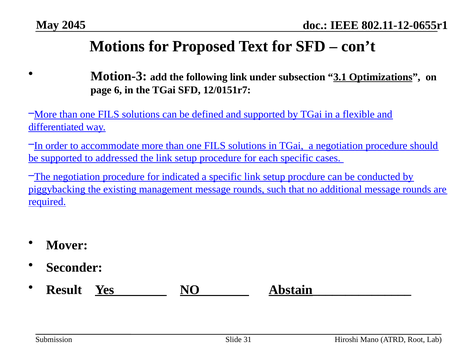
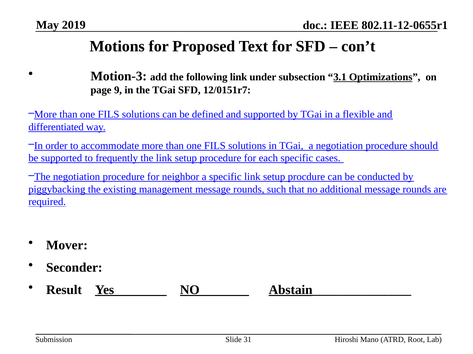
2045: 2045 -> 2019 (74, 25)
6: 6 -> 9 (118, 90)
addressed: addressed -> frequently (117, 158)
indicated: indicated -> neighbor (181, 177)
